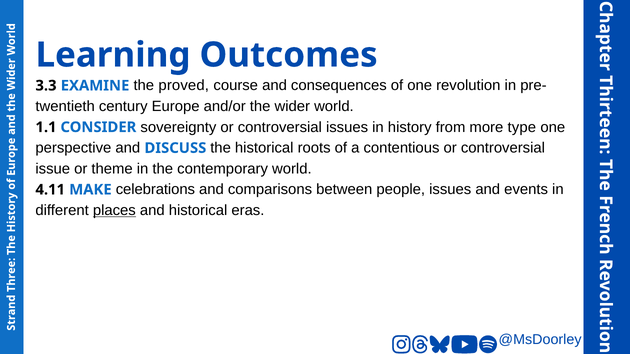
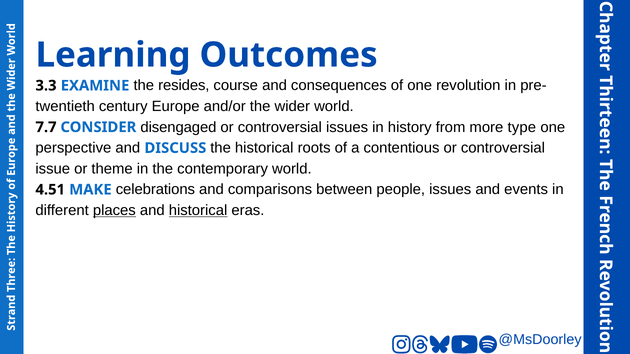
proved: proved -> resides (184, 86)
1.1: 1.1 -> 7.7 (46, 127)
sovereignty: sovereignty -> disengaged (178, 127)
4.11: 4.11 -> 4.51 (50, 190)
historical underline: none -> present (198, 211)
